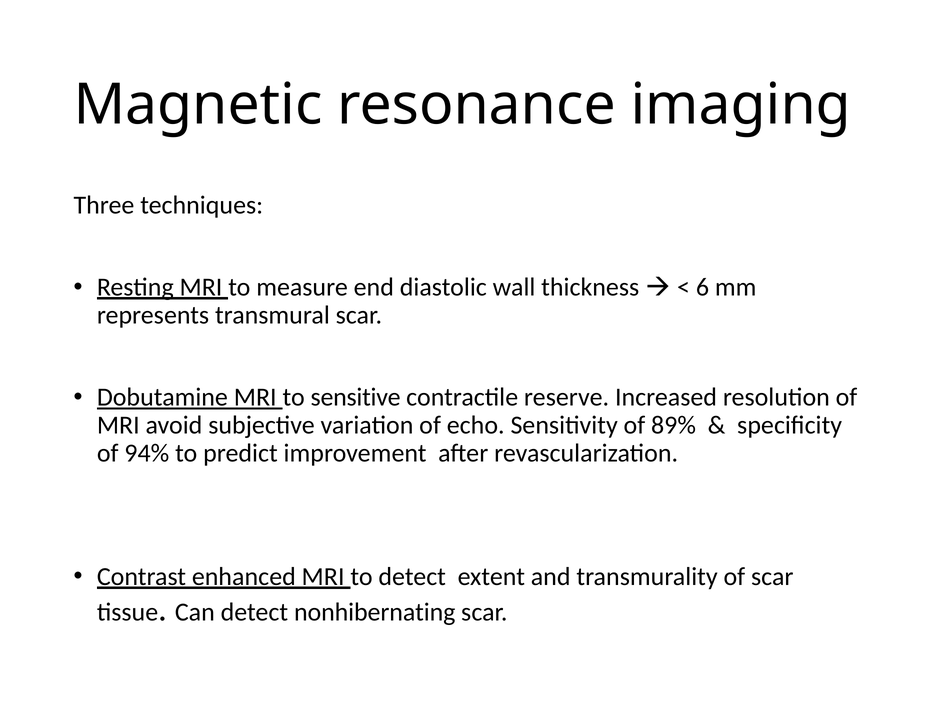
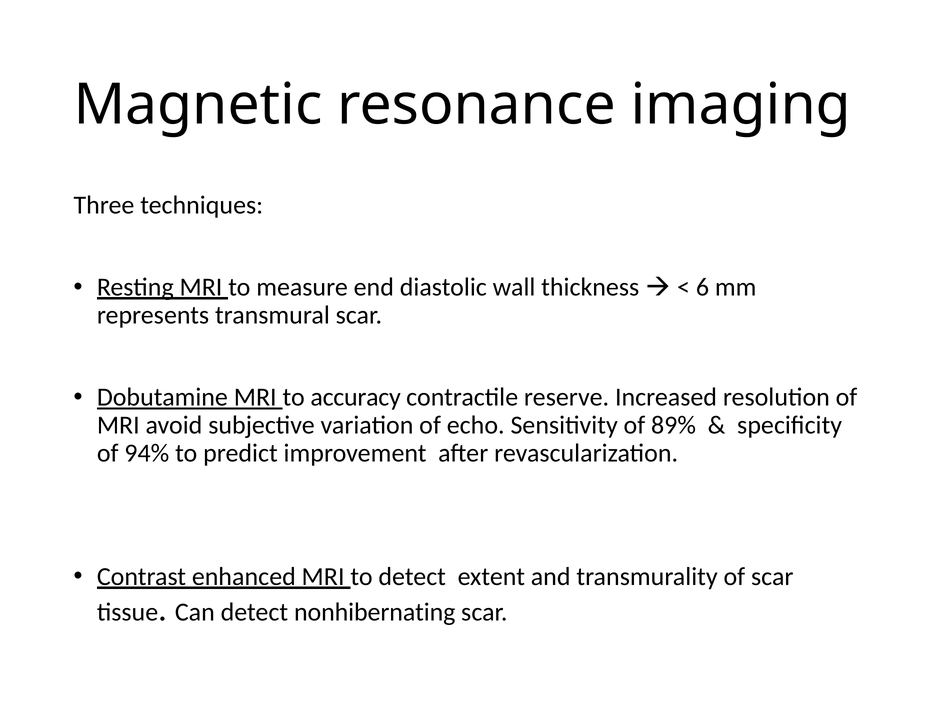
sensitive: sensitive -> accuracy (356, 397)
